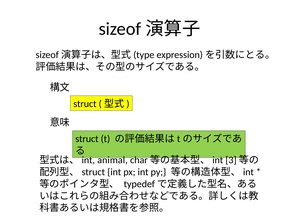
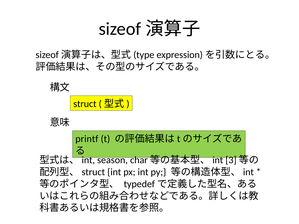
struct: struct -> printf (87, 139)
animal: animal -> season (113, 160)
